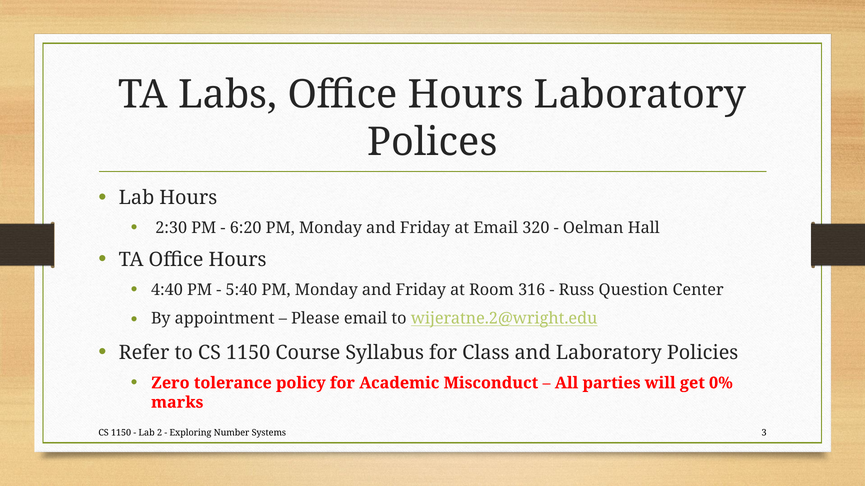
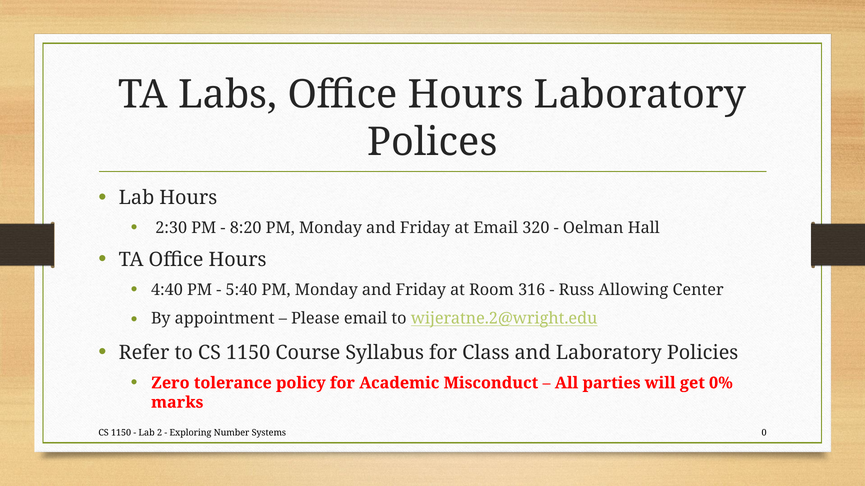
6:20: 6:20 -> 8:20 (246, 228)
Question: Question -> Allowing (633, 290)
3: 3 -> 0 (764, 433)
